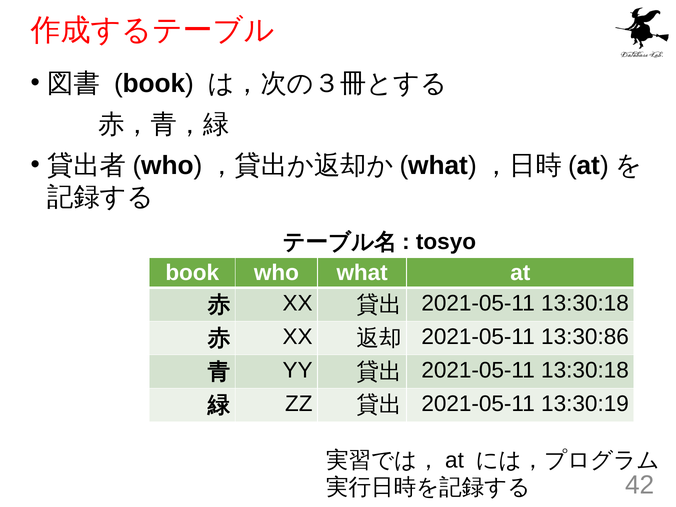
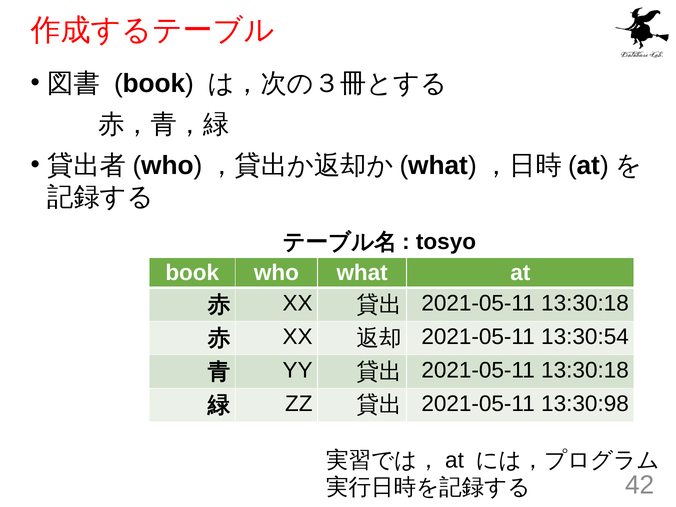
13:30:86: 13:30:86 -> 13:30:54 (585, 337)
13:30:19: 13:30:19 -> 13:30:98 (585, 404)
